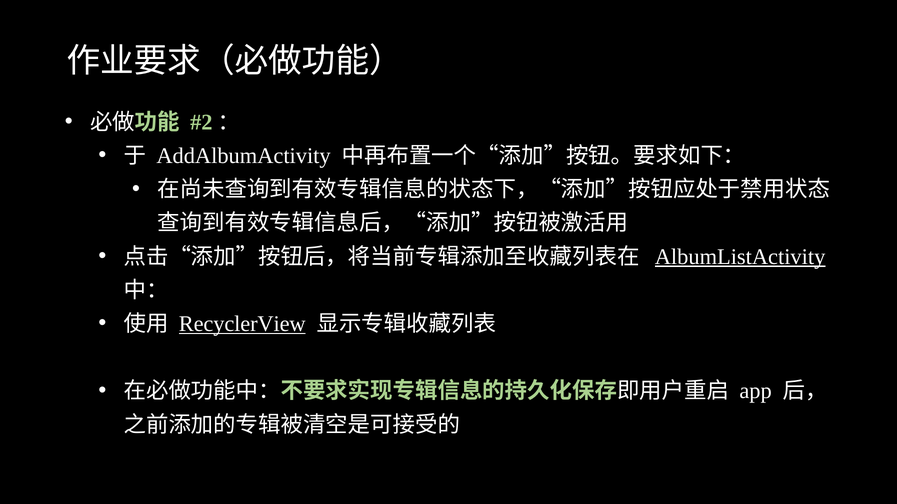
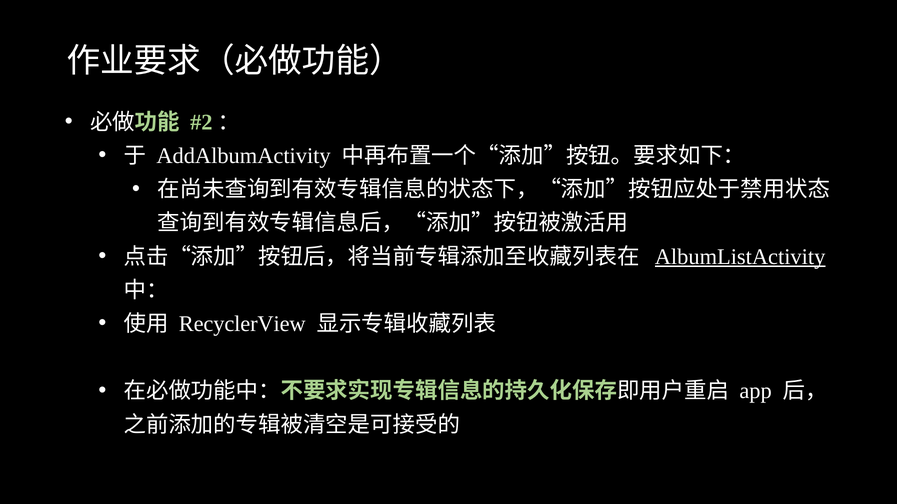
RecyclerView underline: present -> none (242, 324)
